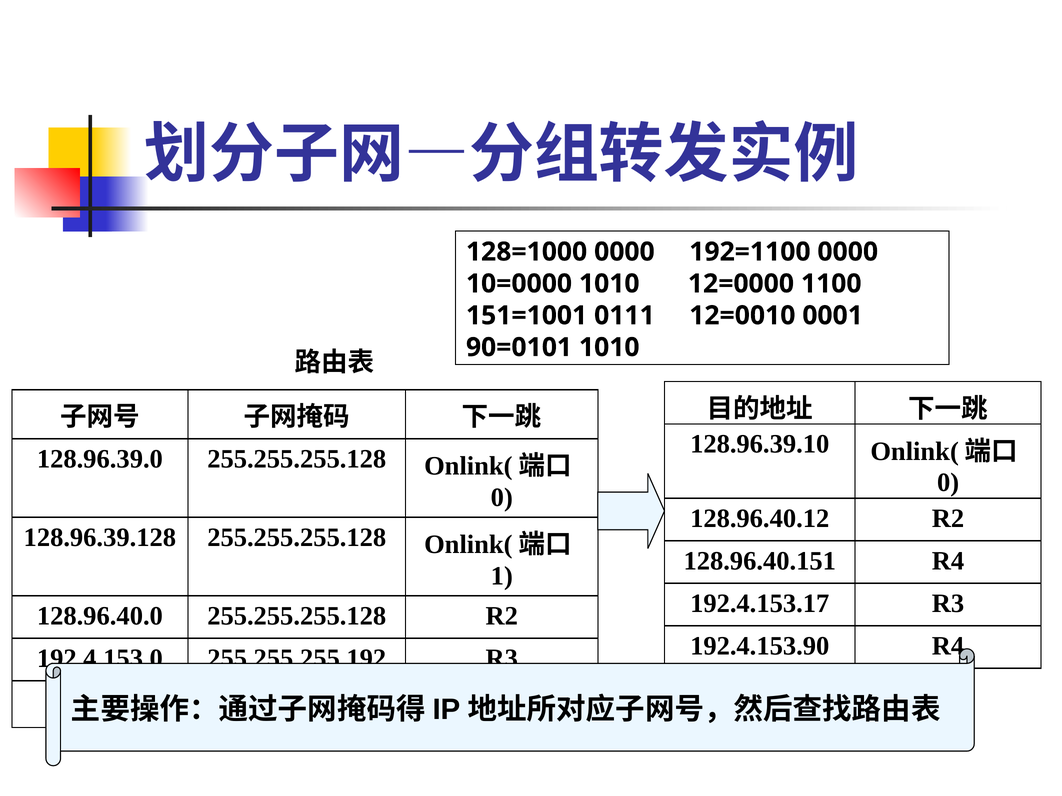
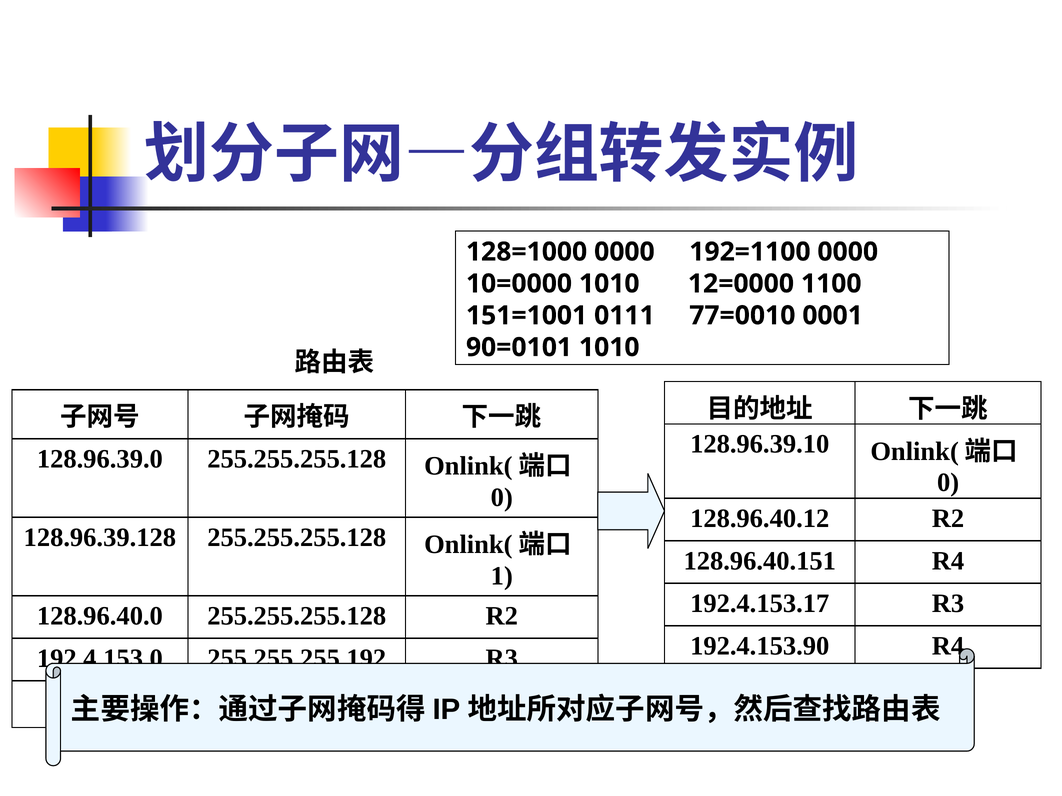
12=0010: 12=0010 -> 77=0010 (742, 316)
